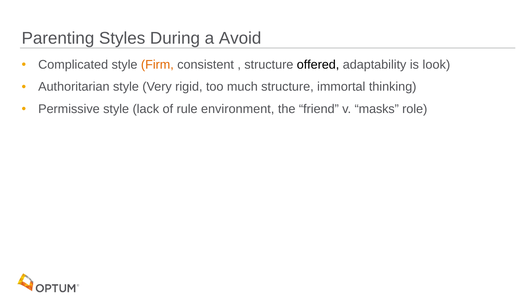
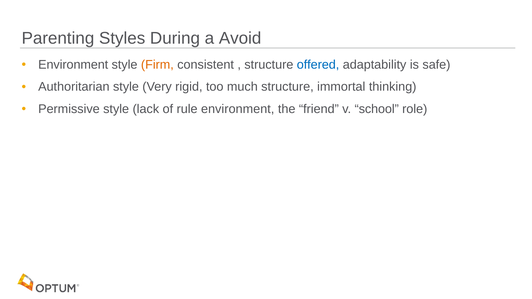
Complicated: Complicated -> Environment (73, 65)
offered colour: black -> blue (318, 65)
look: look -> safe (436, 65)
masks: masks -> school (377, 109)
